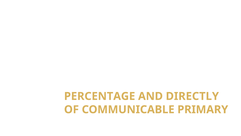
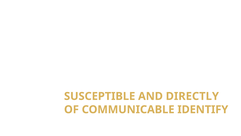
PERCENTAGE: PERCENTAGE -> SUSCEPTIBLE (100, 96)
PRIMARY: PRIMARY -> IDENTIFY (203, 109)
